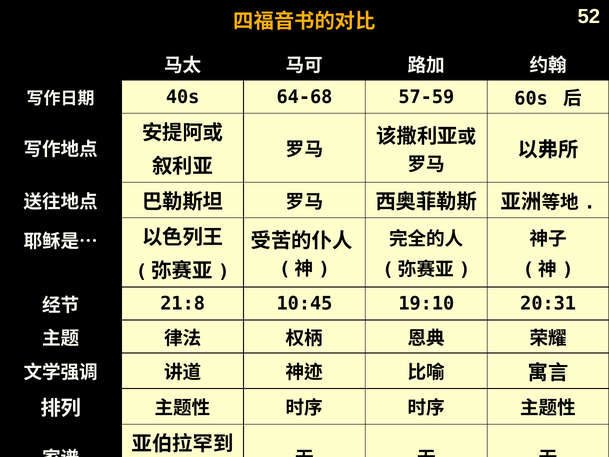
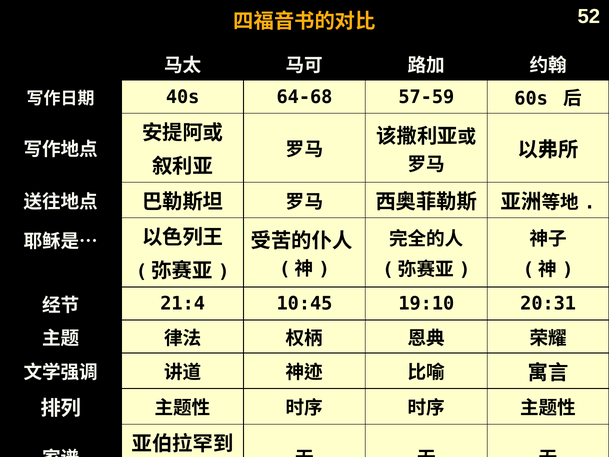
21:8: 21:8 -> 21:4 (183, 304)
